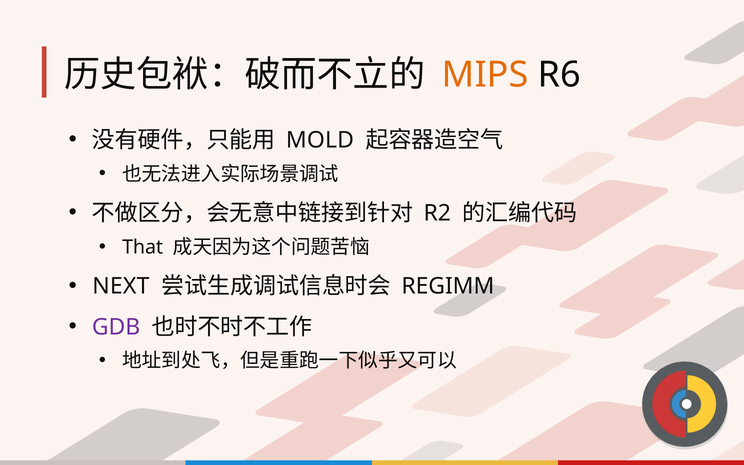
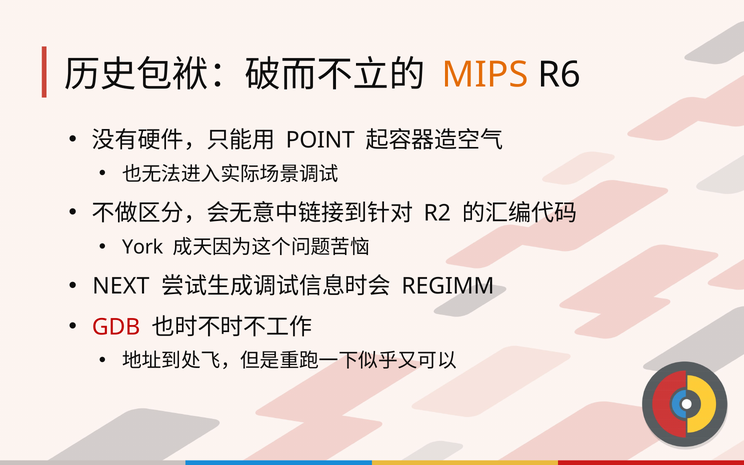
MOLD: MOLD -> POINT (320, 140)
That: That -> York (143, 247)
GDB colour: purple -> red (116, 327)
